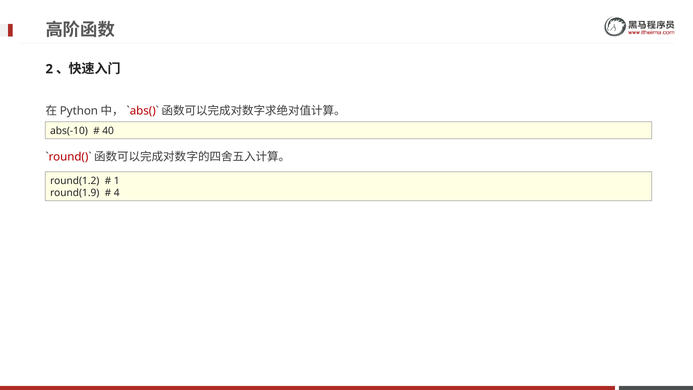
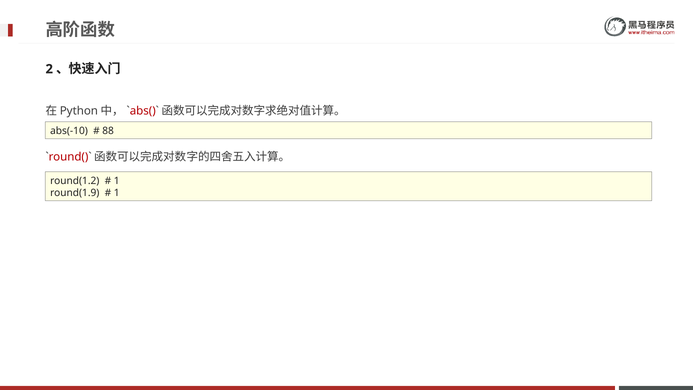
40: 40 -> 88 (108, 131)
4: 4 -> 1 (117, 193)
